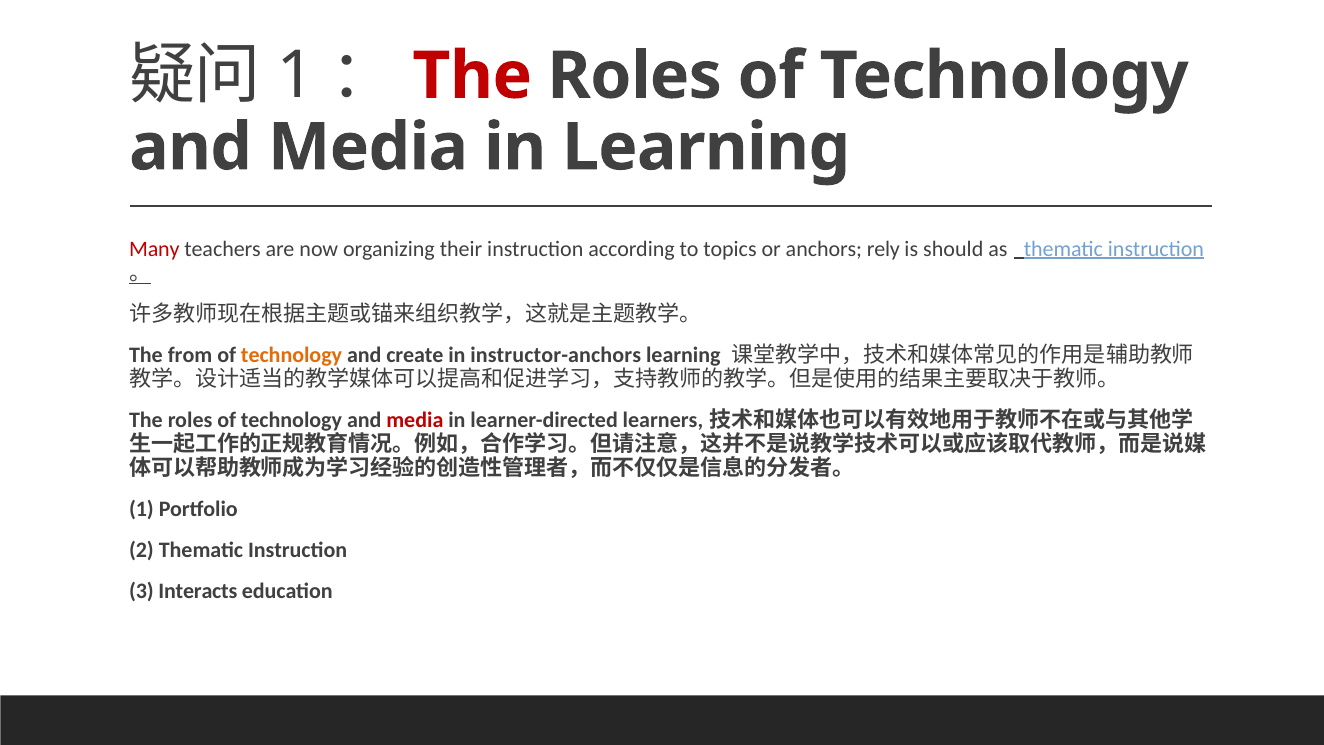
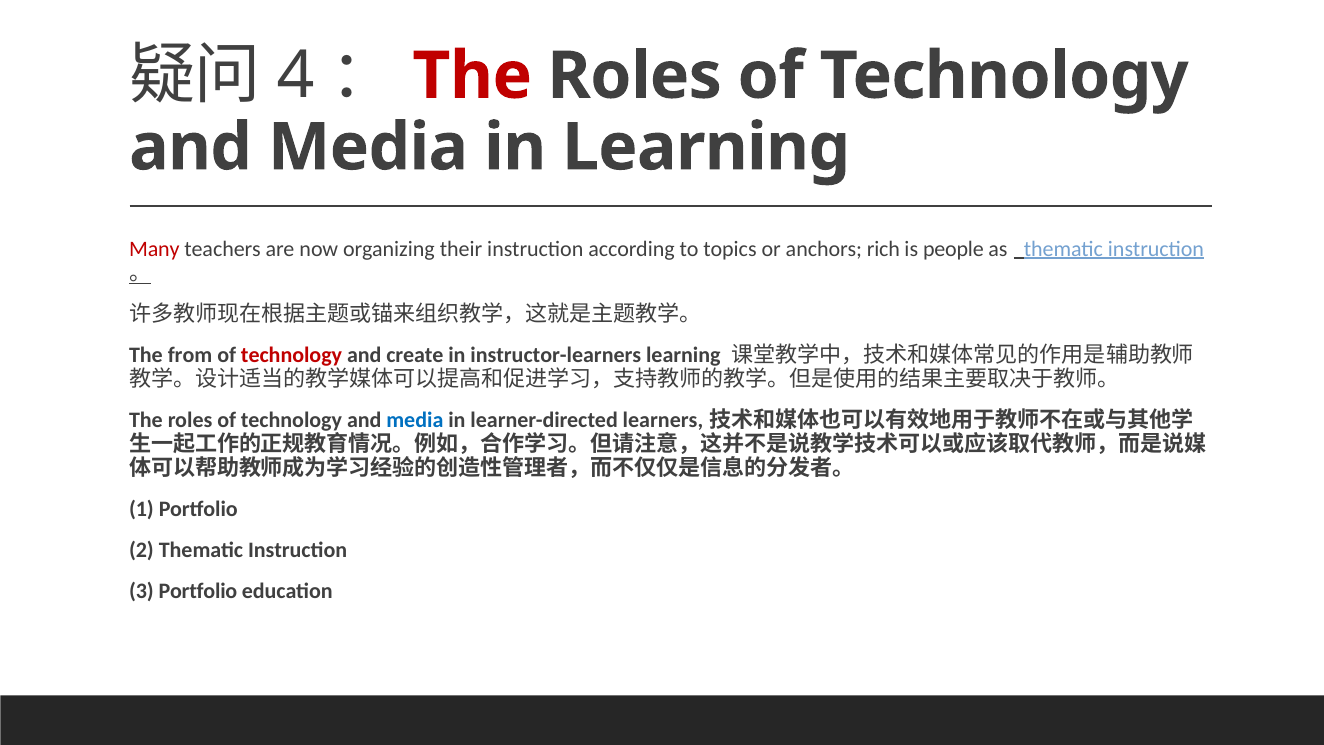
1: 1 -> 4 (296, 76)
rely: rely -> rich (883, 249)
should: should -> people (953, 249)
technology colour: orange -> red (292, 355)
instructor-anchors: instructor-anchors -> instructor-learners (556, 355)
media colour: red -> blue (415, 420)
3 Interacts: Interacts -> Portfolio (198, 591)
